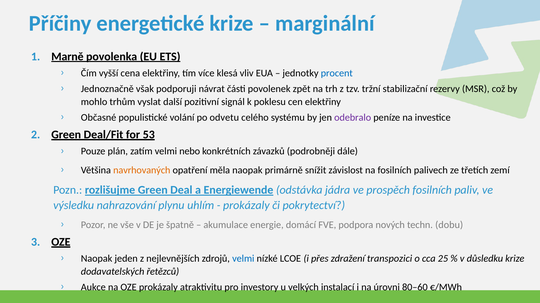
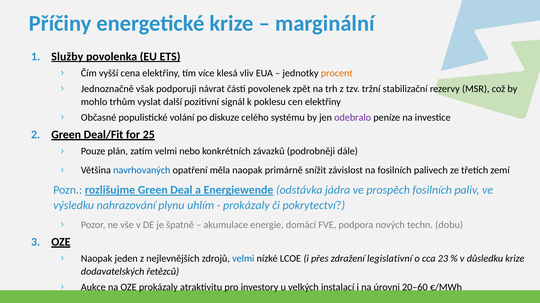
Marně: Marně -> Služby (67, 57)
procent colour: blue -> orange (337, 73)
odvetu: odvetu -> diskuze (224, 118)
53: 53 -> 25 (149, 135)
navrhovaných colour: orange -> blue (142, 170)
transpozici: transpozici -> legislativní (390, 259)
25: 25 -> 23 (443, 259)
80–60: 80–60 -> 20–60 (415, 288)
